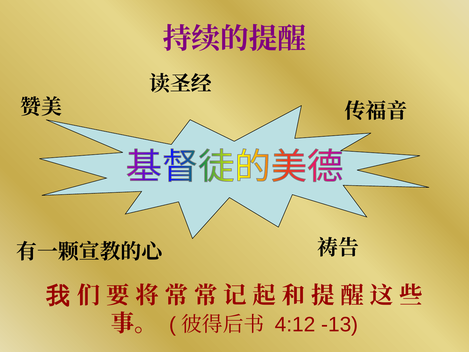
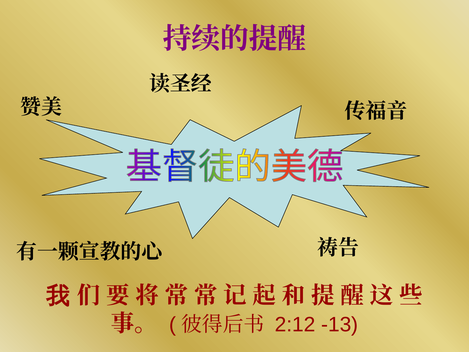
4:12: 4:12 -> 2:12 (295, 325)
